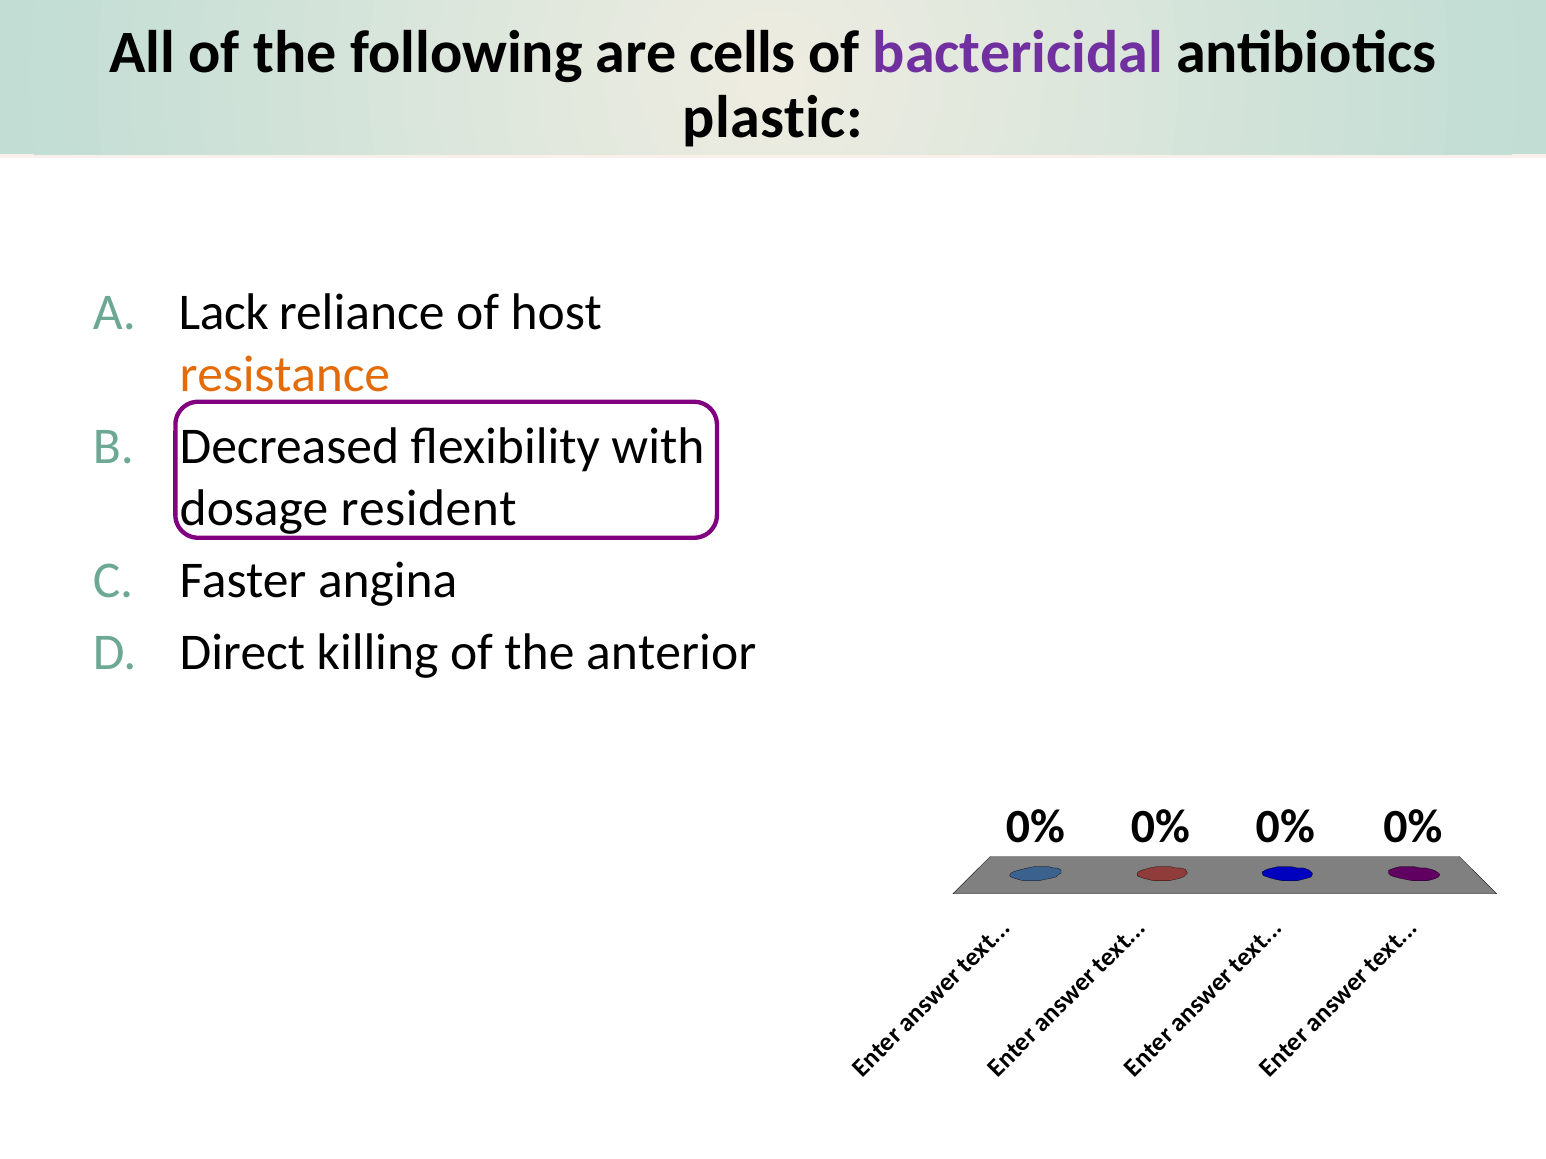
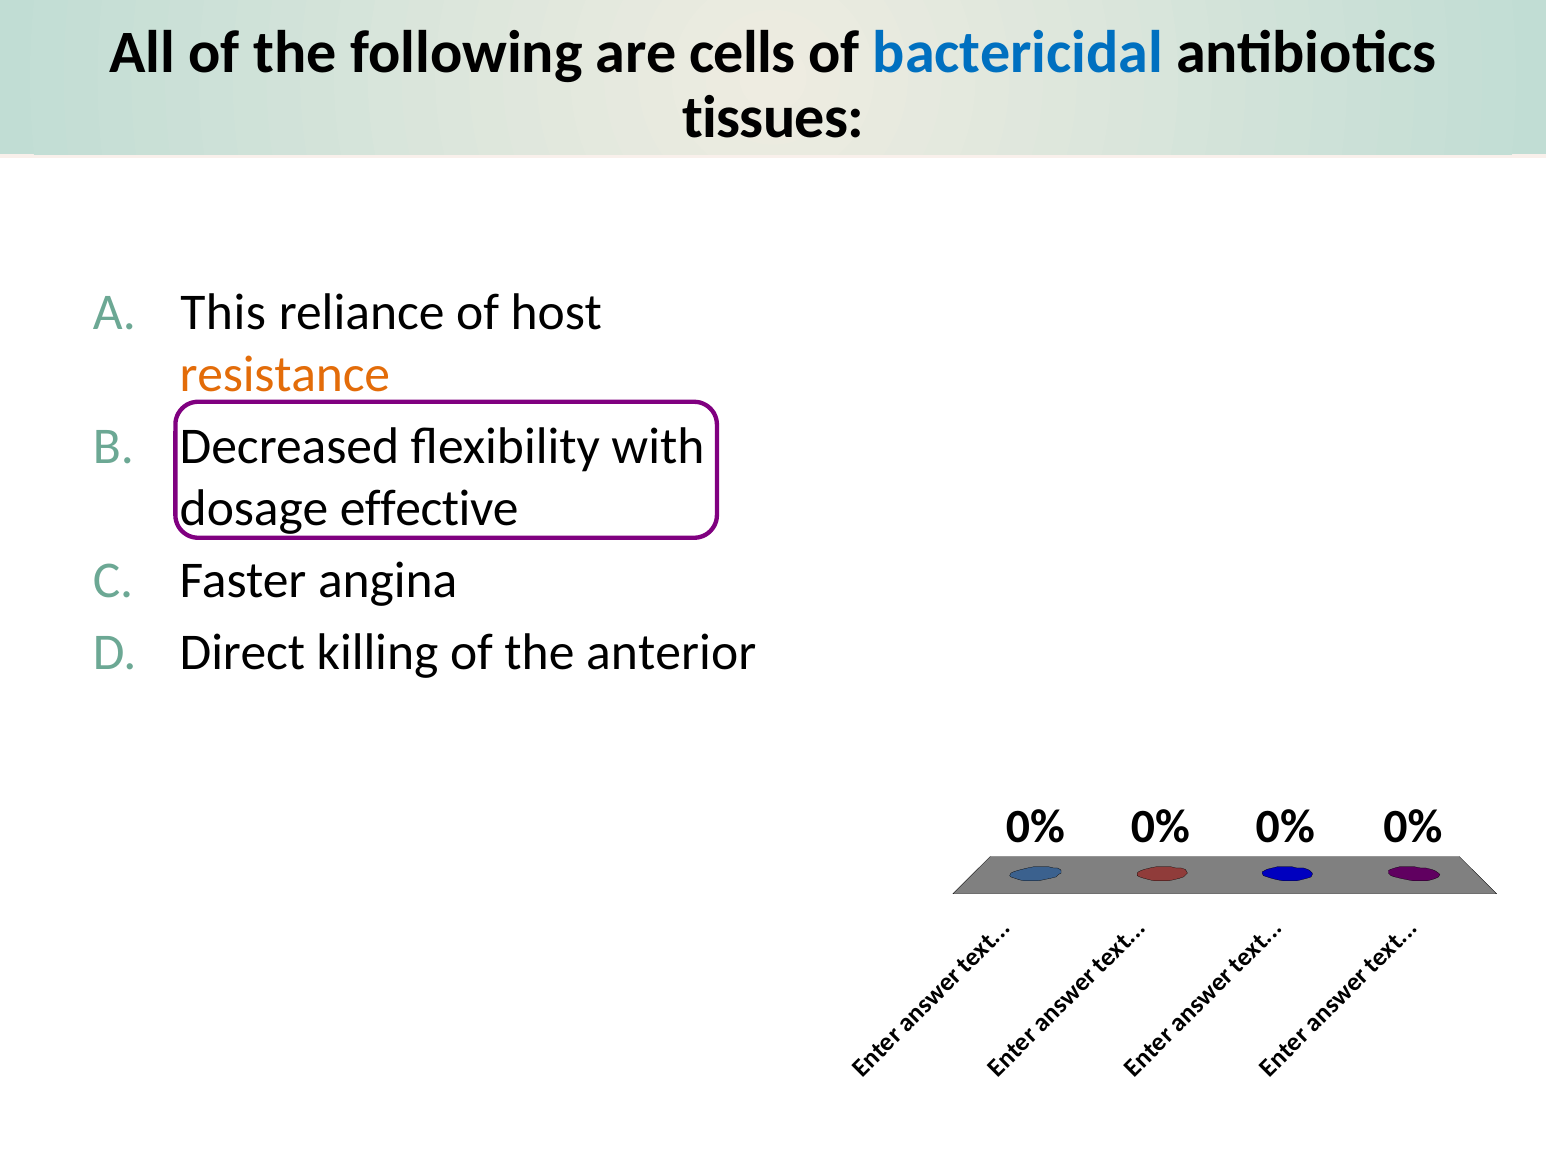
bactericidal colour: purple -> blue (1018, 53)
plastic: plastic -> tissues (773, 118)
Lack: Lack -> This (223, 313)
resident: resident -> effective (429, 509)
